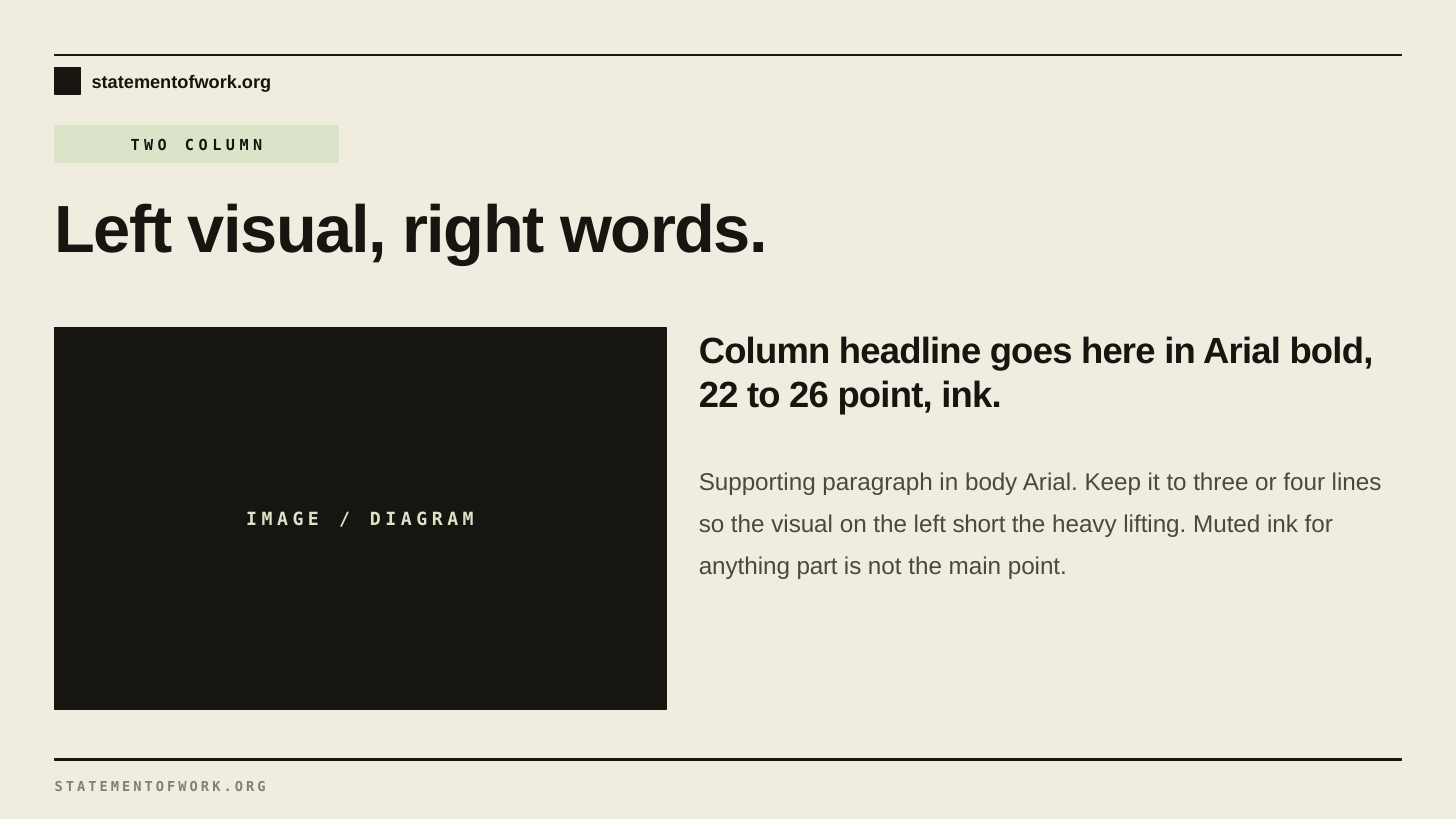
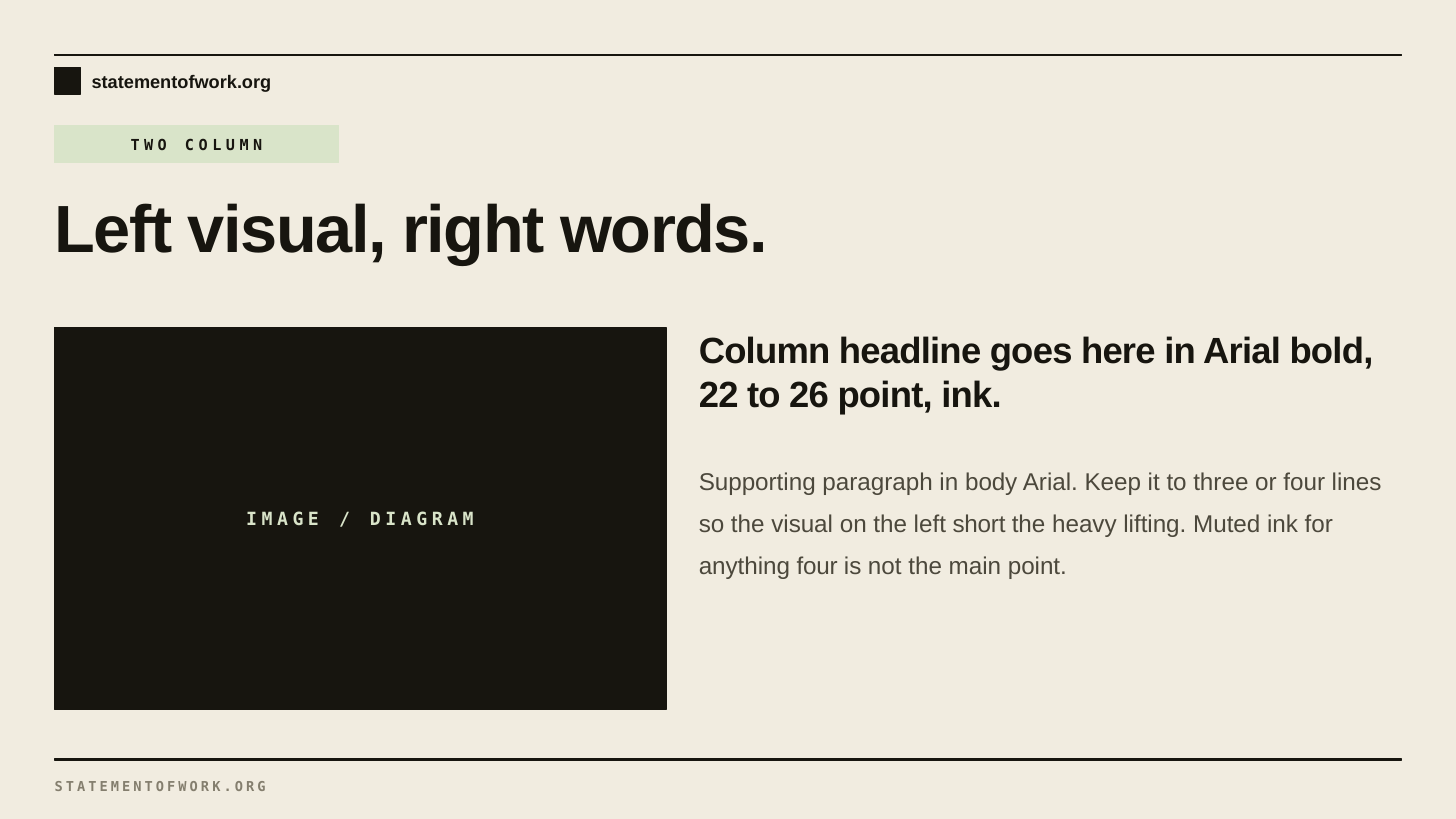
anything part: part -> four (817, 567)
